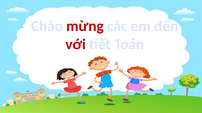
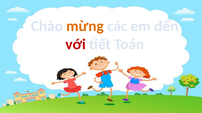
mừng colour: red -> orange (85, 26)
